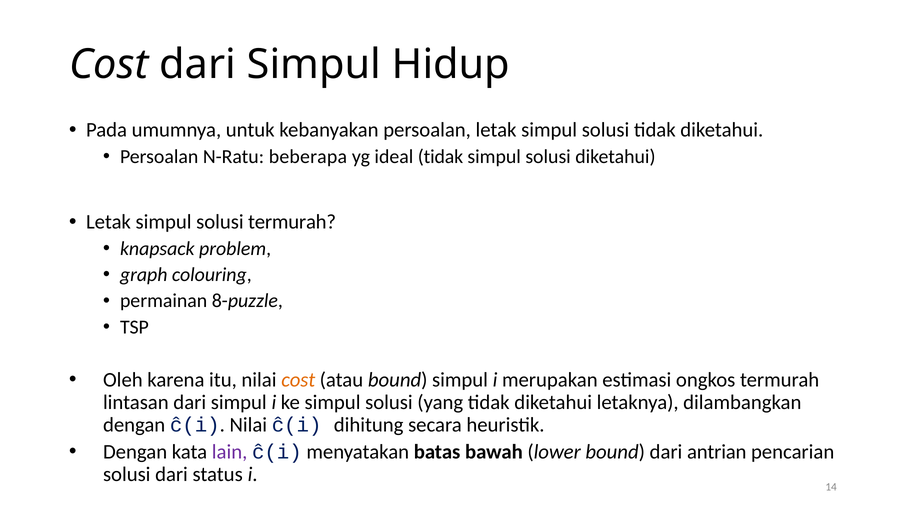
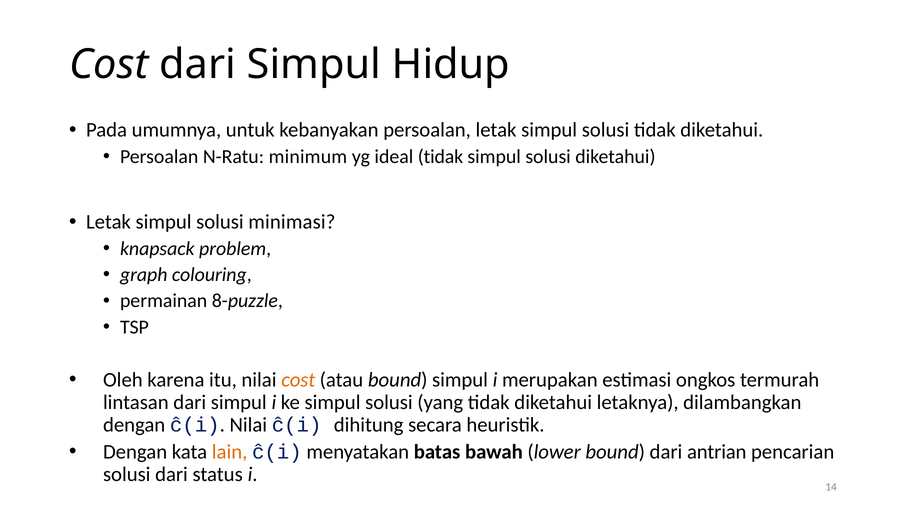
beberapa: beberapa -> minimum (308, 157)
solusi termurah: termurah -> minimasi (292, 222)
lain colour: purple -> orange (230, 451)
